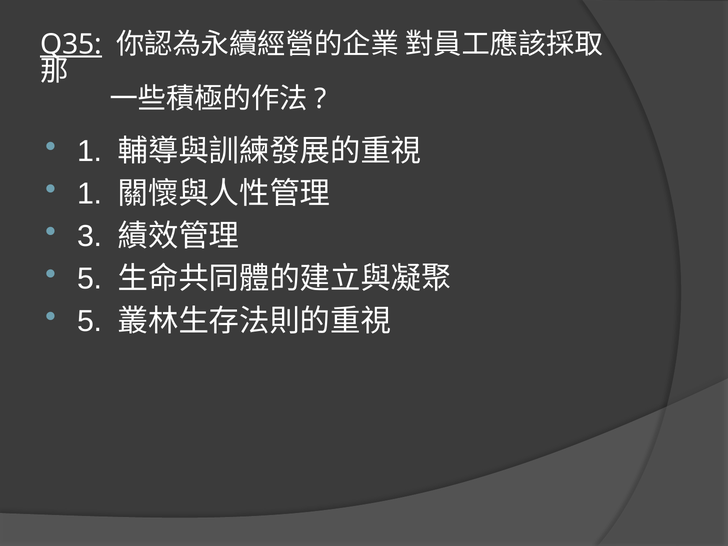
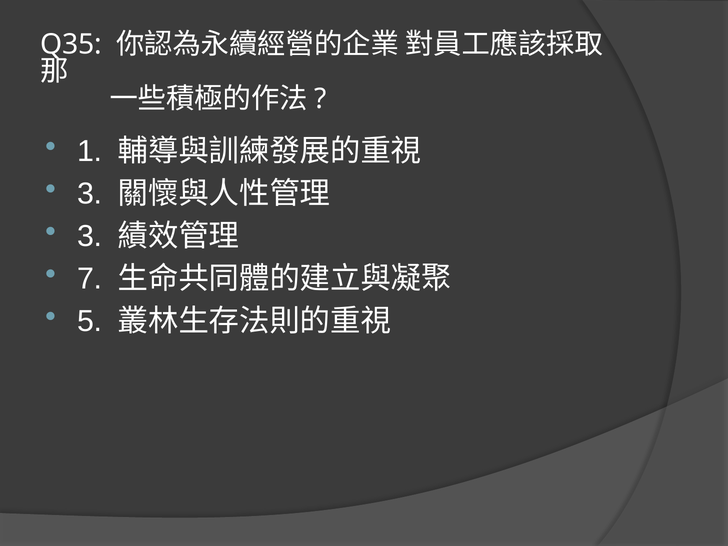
Q35 underline: present -> none (71, 44)
1: 1 -> 3 (90, 194)
5: 5 -> 7 (90, 279)
